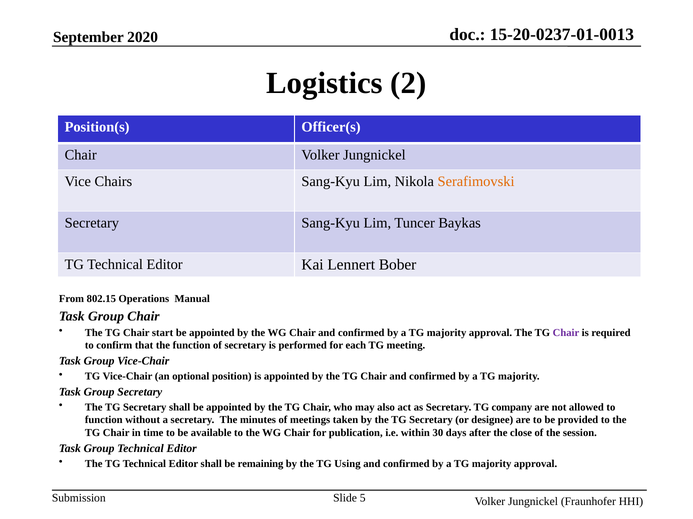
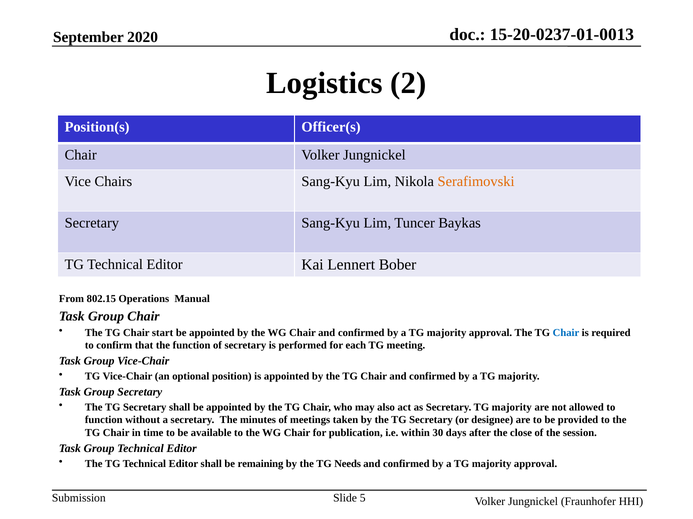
Chair colour: purple -> blue (566, 333)
Secretary TG company: company -> majority (512, 408)
Using: Using -> Needs (348, 464)
